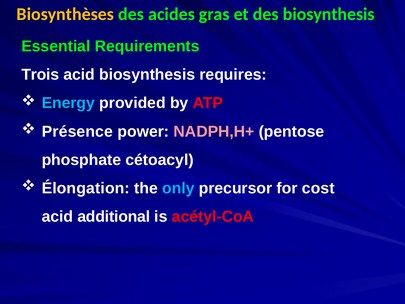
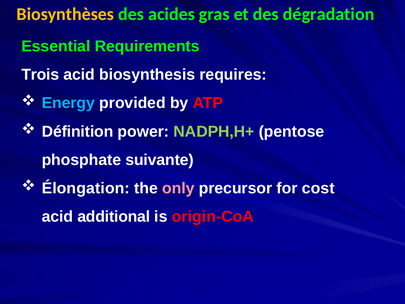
des biosynthesis: biosynthesis -> dégradation (329, 14)
Présence: Présence -> Définition (78, 131)
NADPH,H+ colour: pink -> light green (214, 131)
cétoacyl: cétoacyl -> suivante (160, 160)
only colour: light blue -> pink (178, 188)
acétyl-CoA: acétyl-CoA -> origin-CoA (213, 216)
